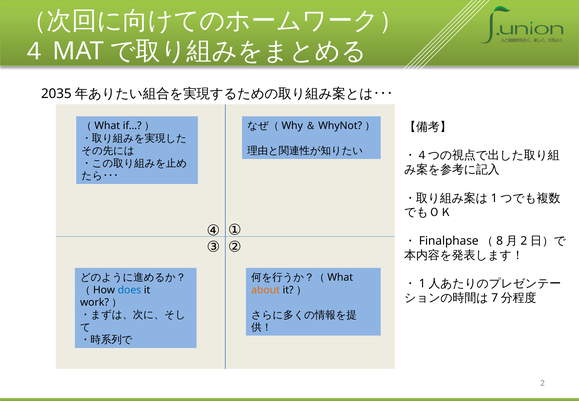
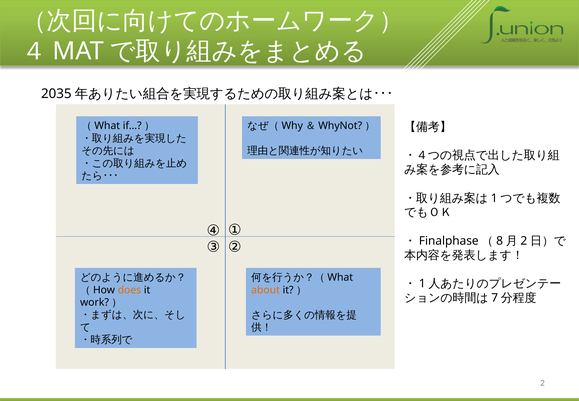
does colour: blue -> orange (129, 290)
